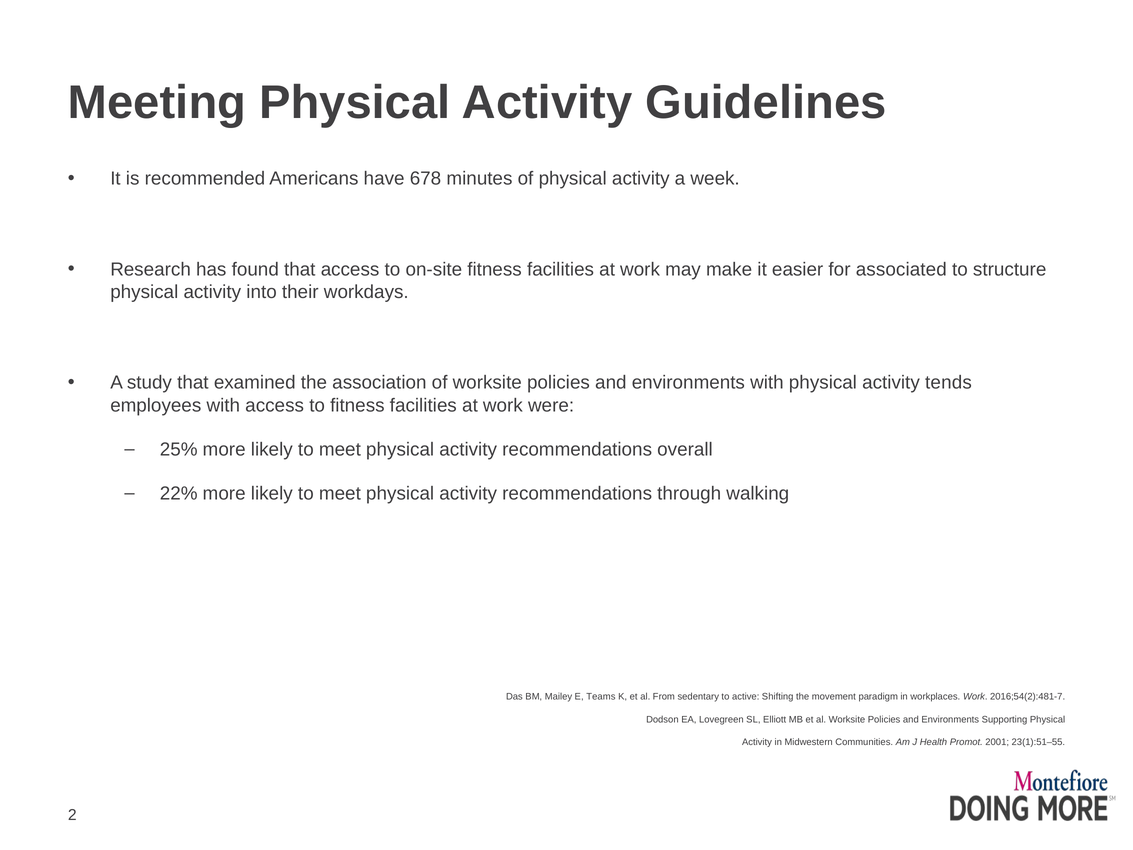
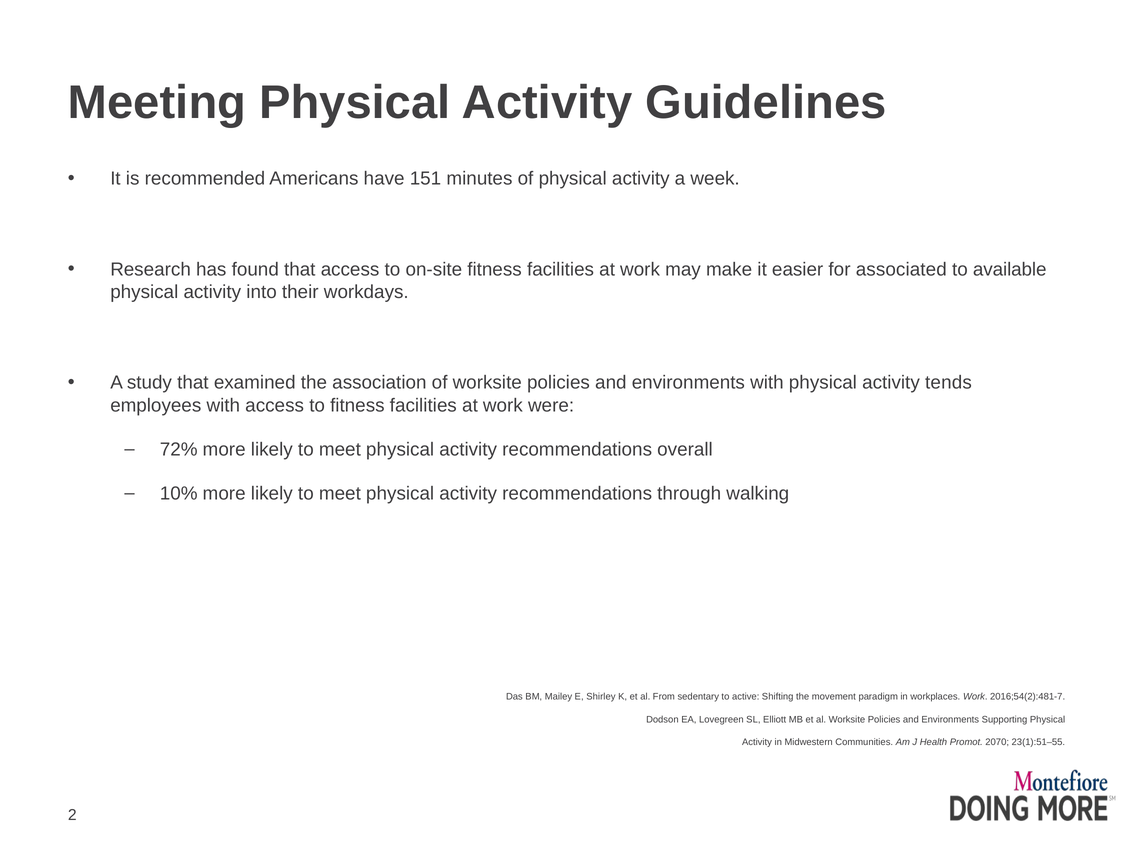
678: 678 -> 151 (425, 179)
structure: structure -> available (1010, 269)
25%: 25% -> 72% (179, 449)
22%: 22% -> 10% (179, 493)
Teams: Teams -> Shirley (601, 697)
2001: 2001 -> 2070 (997, 742)
